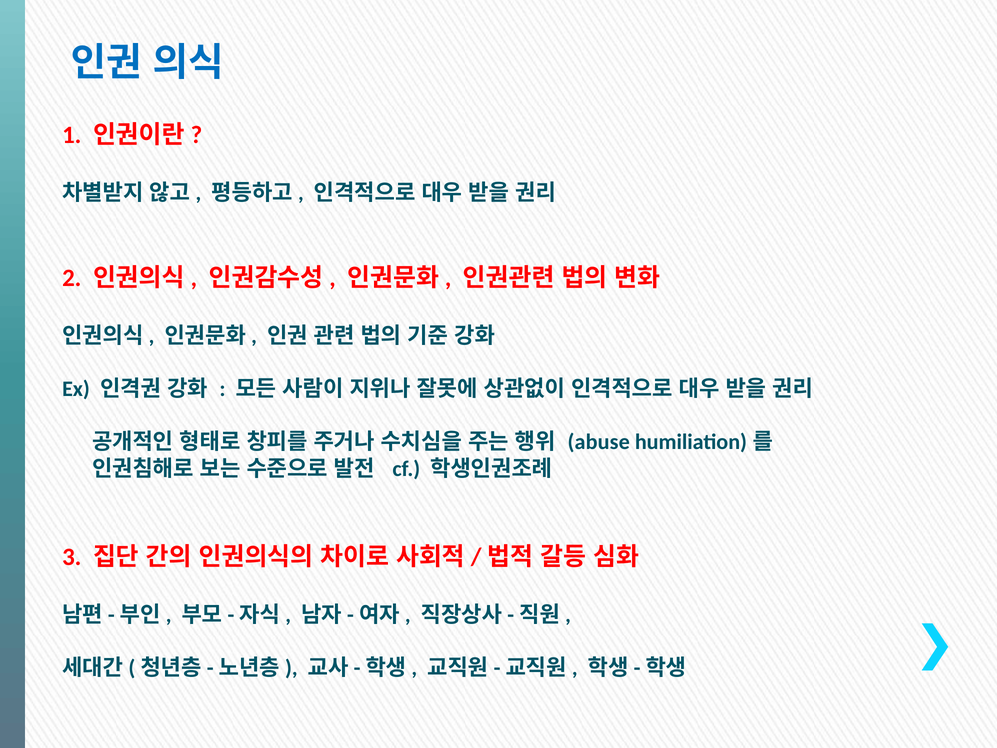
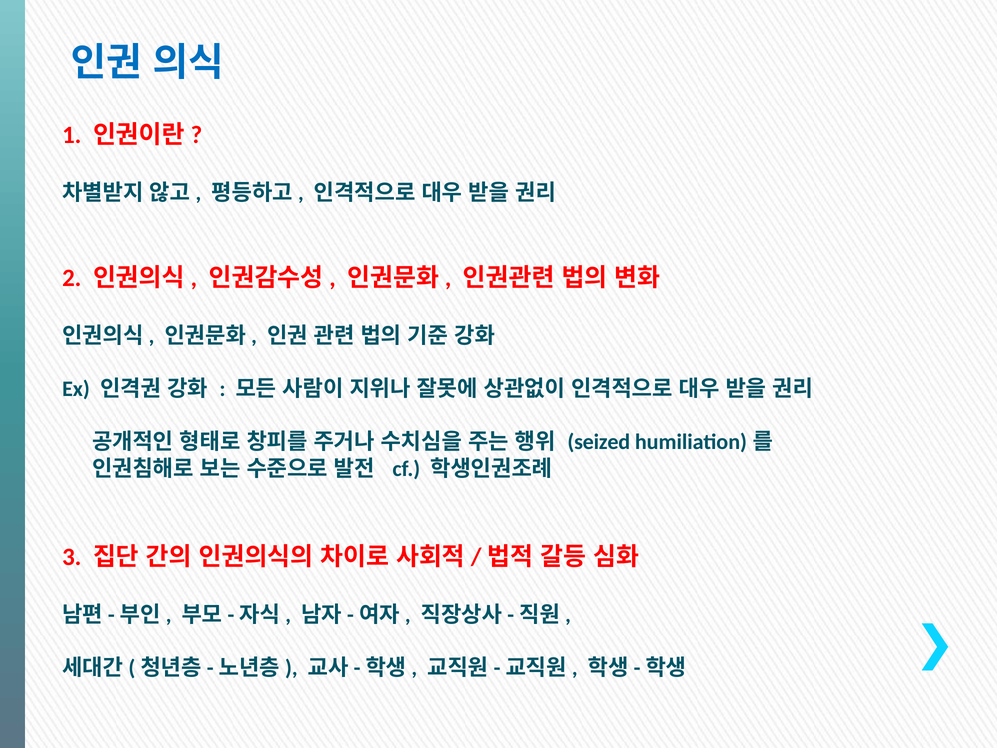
abuse: abuse -> seized (599, 442)
